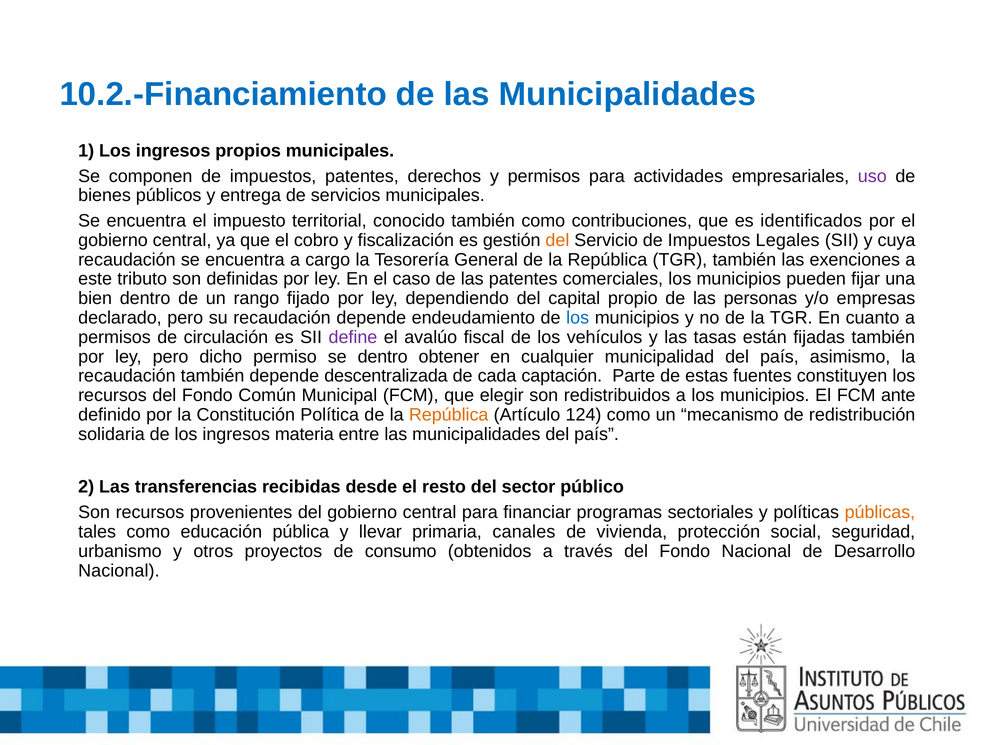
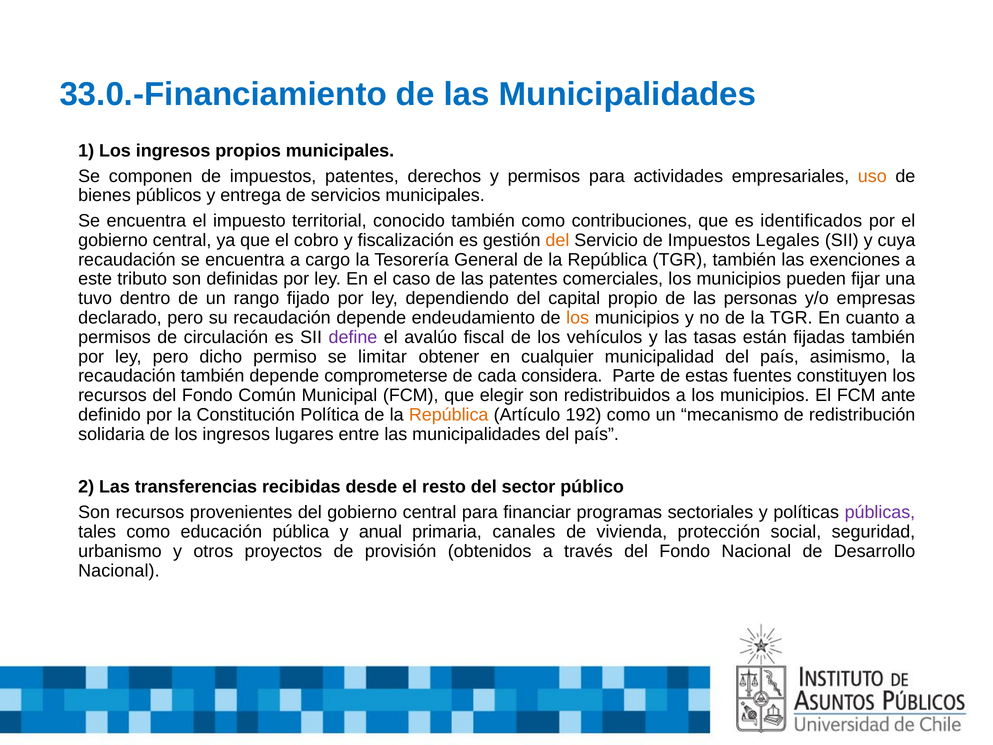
10.2.-Financiamiento: 10.2.-Financiamiento -> 33.0.-Financiamiento (223, 94)
uso colour: purple -> orange (872, 176)
bien: bien -> tuvo (95, 298)
los colour: blue -> orange (578, 318)
se dentro: dentro -> limitar (382, 357)
descentralizada: descentralizada -> comprometerse (386, 376)
captación: captación -> considera (562, 376)
124: 124 -> 192 (584, 415)
materia: materia -> lugares (304, 434)
públicas colour: orange -> purple (880, 512)
llevar: llevar -> anual (380, 532)
consumo: consumo -> provisión (401, 551)
